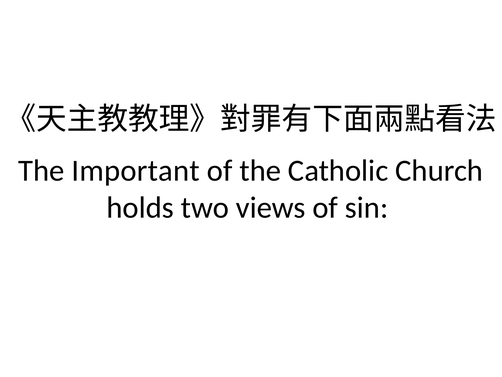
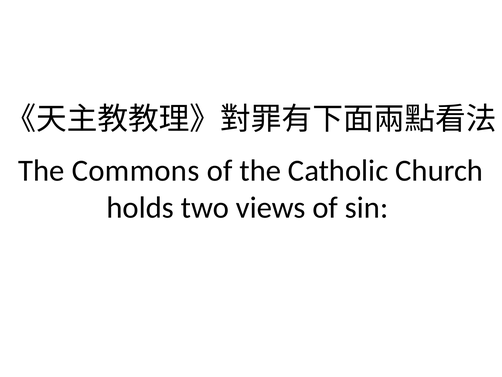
Important: Important -> Commons (136, 171)
